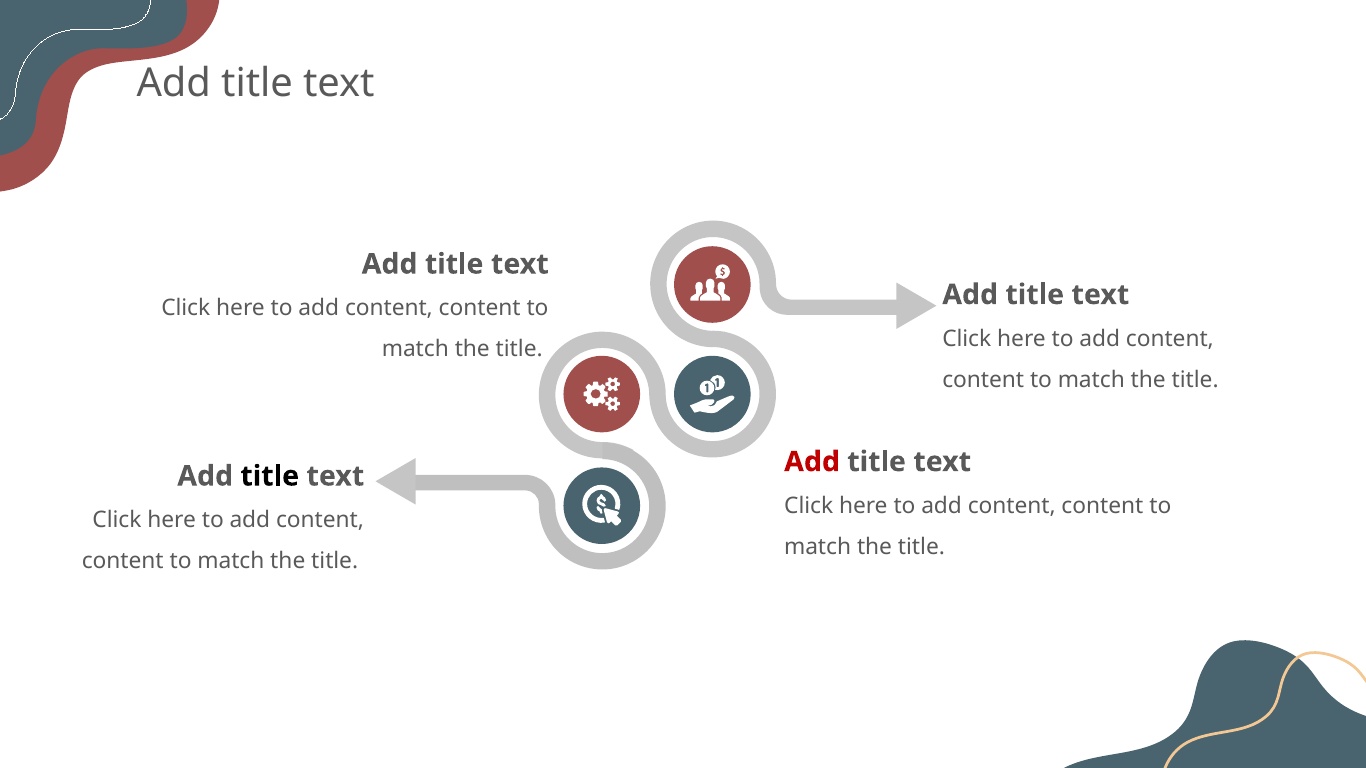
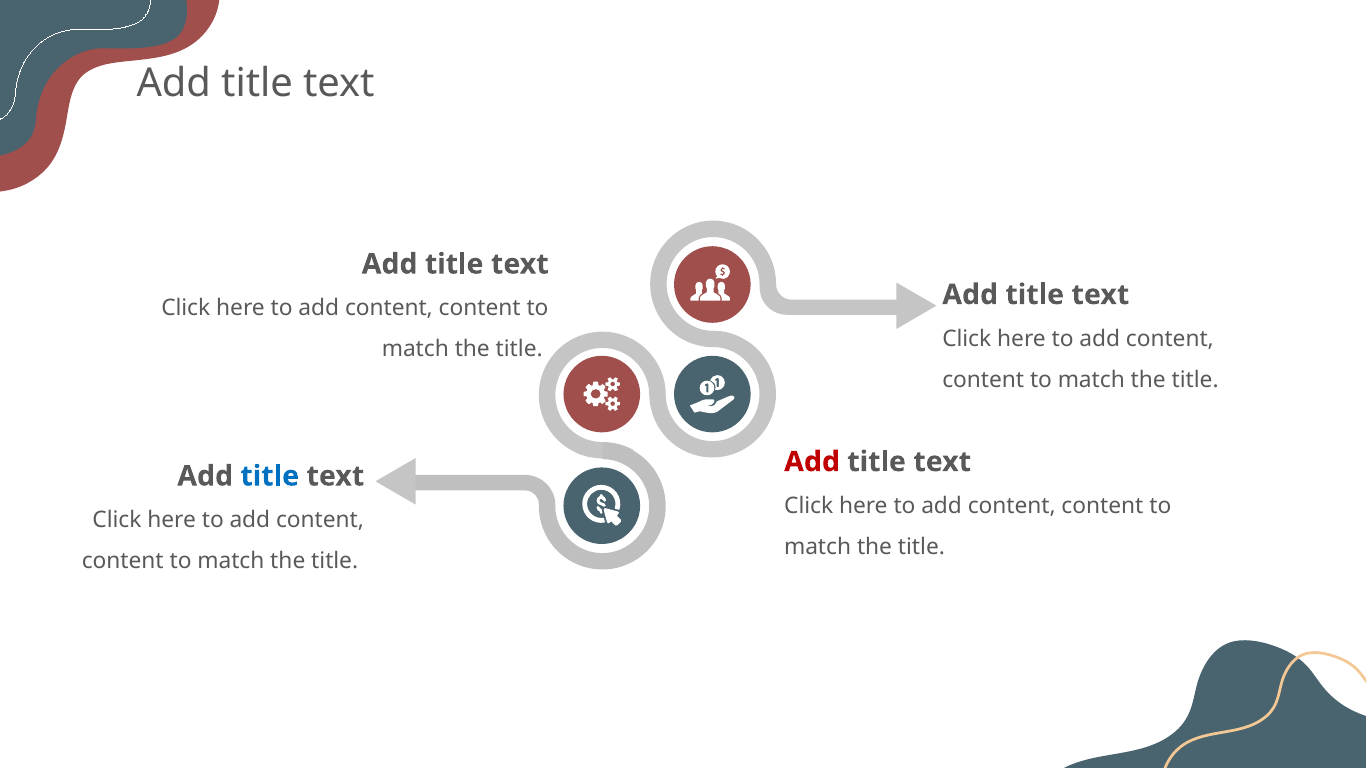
title colour: black -> blue (270, 476)
